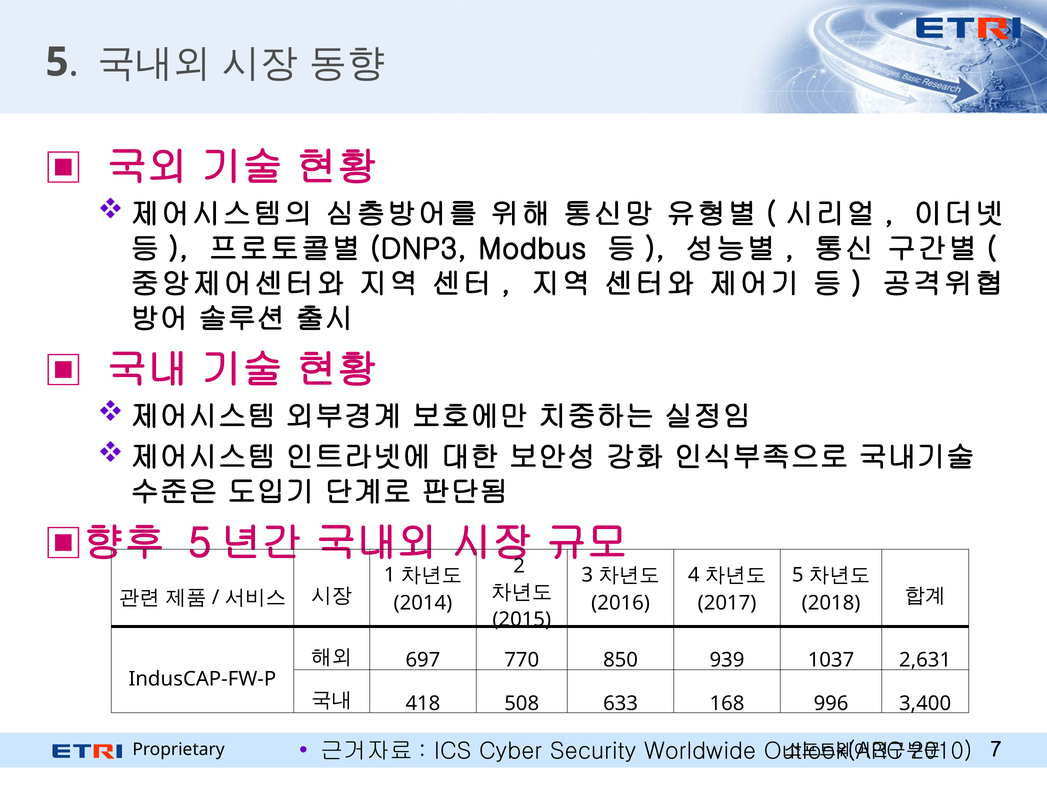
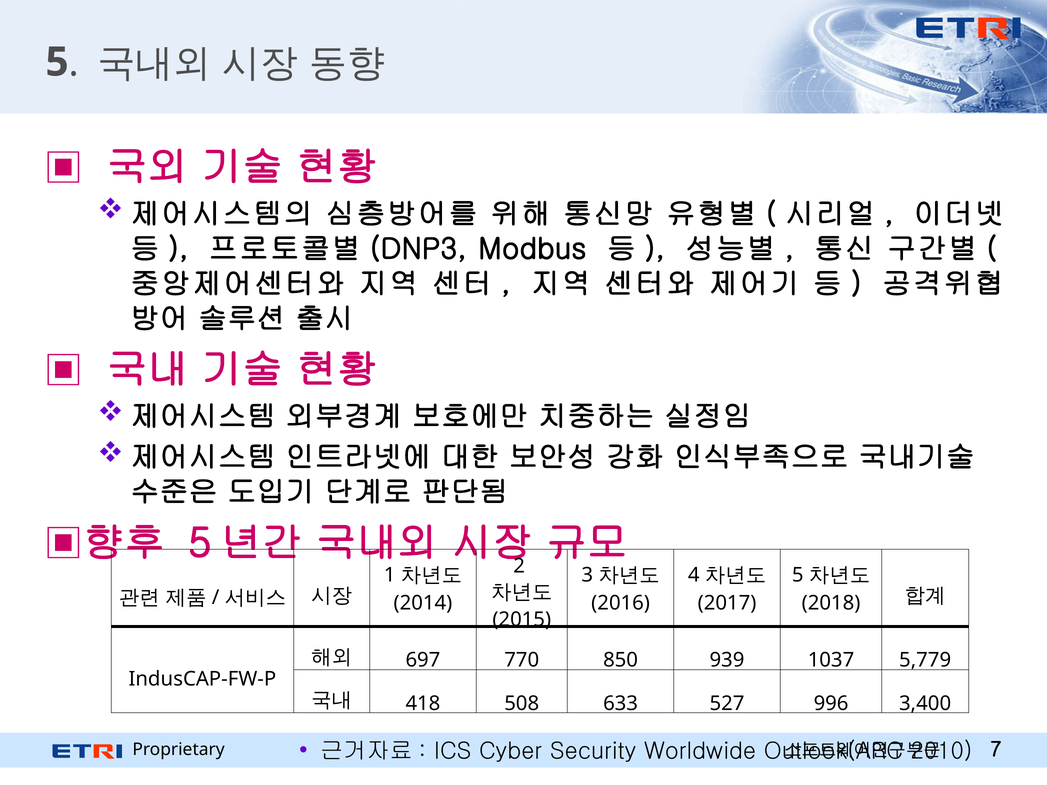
2,631: 2,631 -> 5,779 (925, 660)
168: 168 -> 527 (727, 704)
